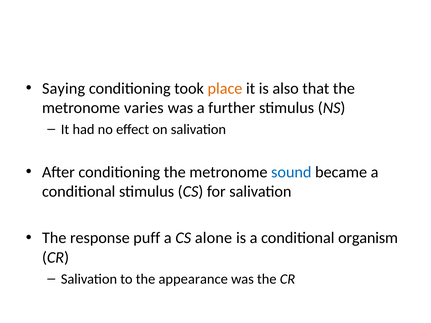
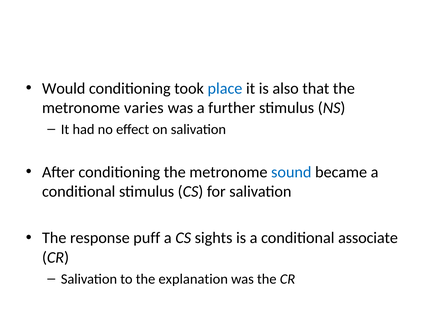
Saying: Saying -> Would (64, 88)
place colour: orange -> blue (225, 88)
alone: alone -> sights (214, 238)
organism: organism -> associate (368, 238)
appearance: appearance -> explanation (193, 279)
